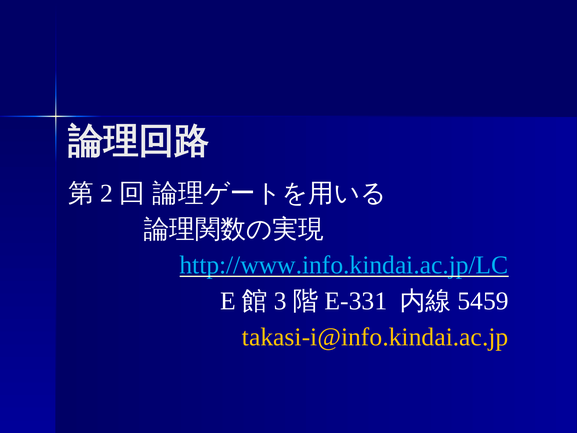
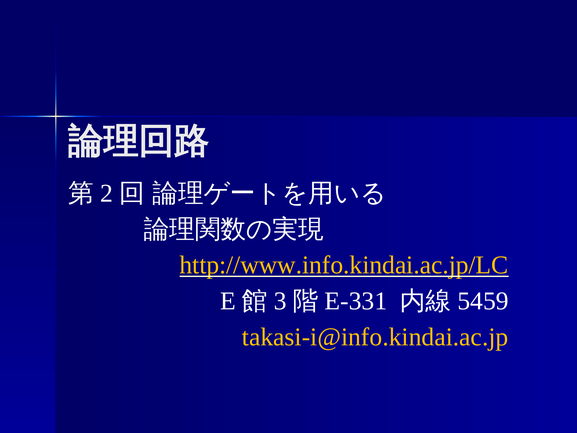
http://www.info.kindai.ac.jp/LC colour: light blue -> yellow (344, 265)
